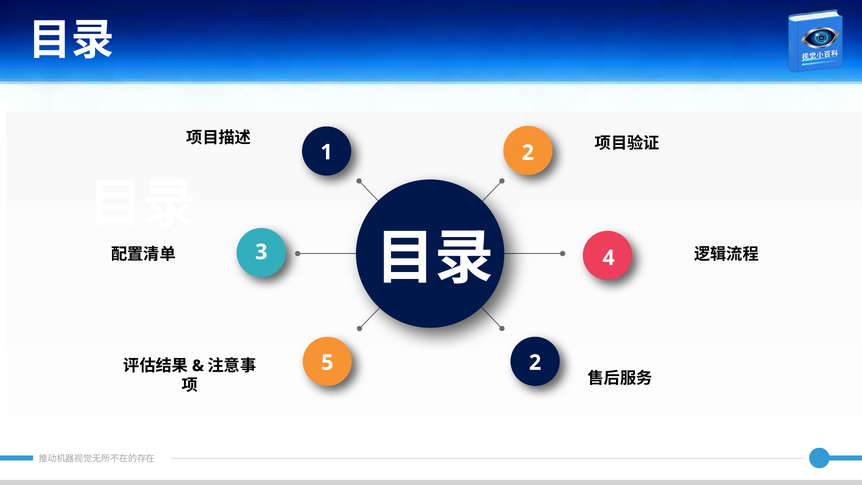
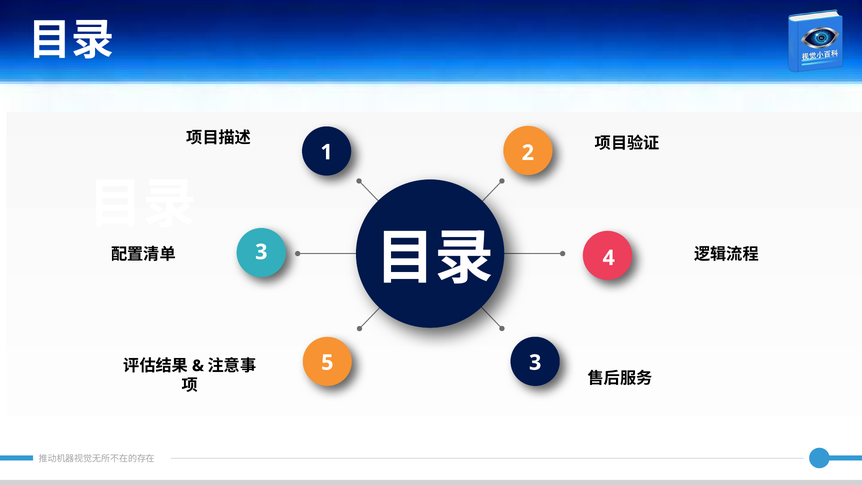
5 2: 2 -> 3 (535, 363)
